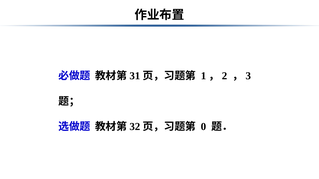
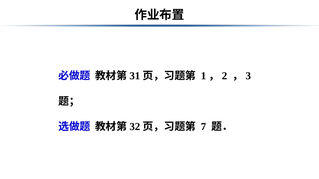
0: 0 -> 7 (203, 127)
